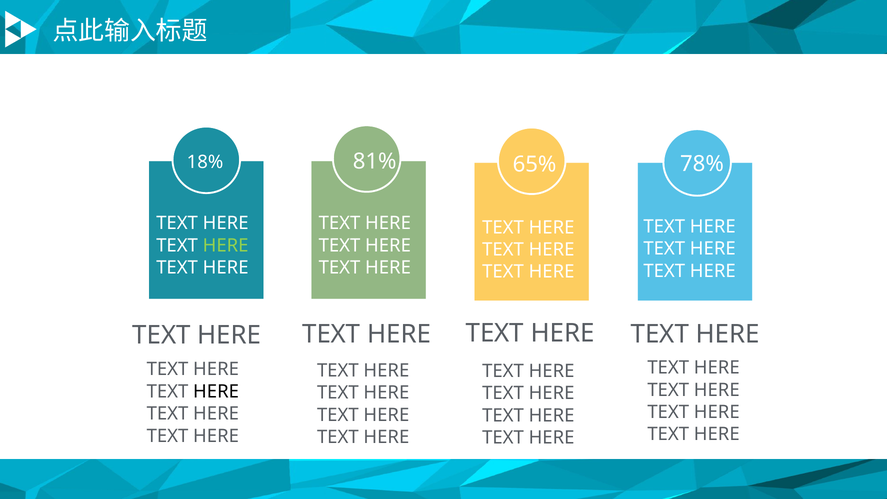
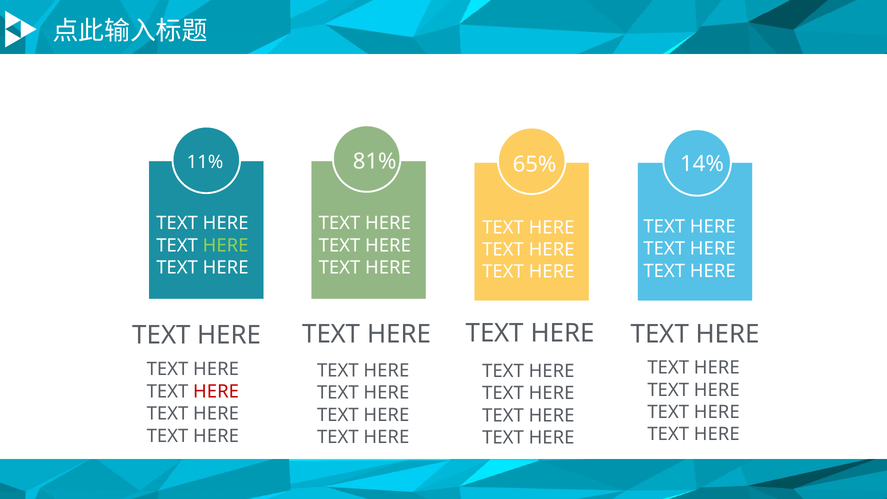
18%: 18% -> 11% (205, 162)
78%: 78% -> 14% (702, 164)
HERE colour: black -> red (216, 391)
